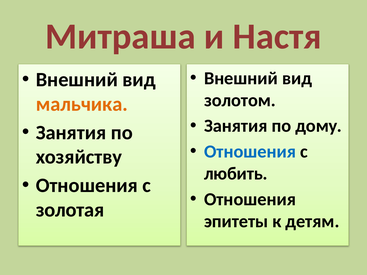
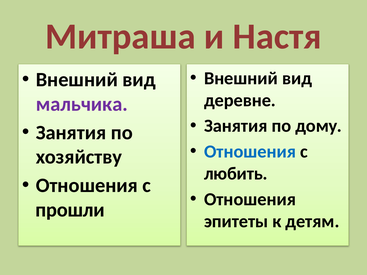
золотом: золотом -> деревне (240, 100)
мальчика colour: orange -> purple (82, 104)
золотая: золотая -> прошли (70, 210)
